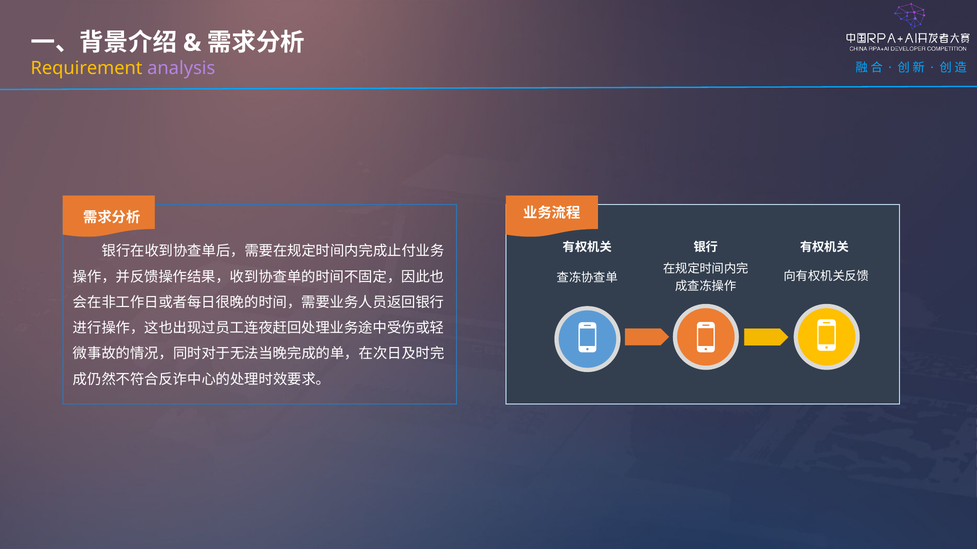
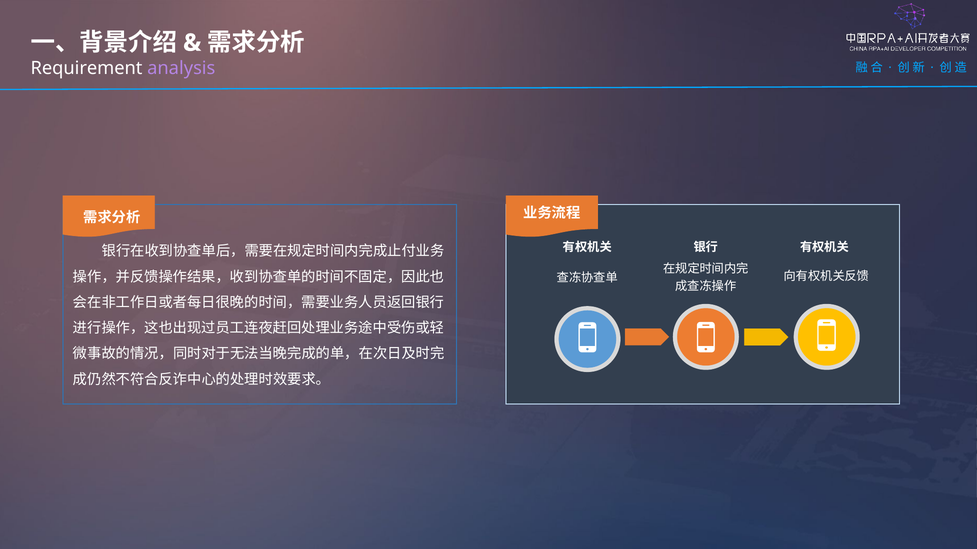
Requirement colour: yellow -> white (87, 68)
